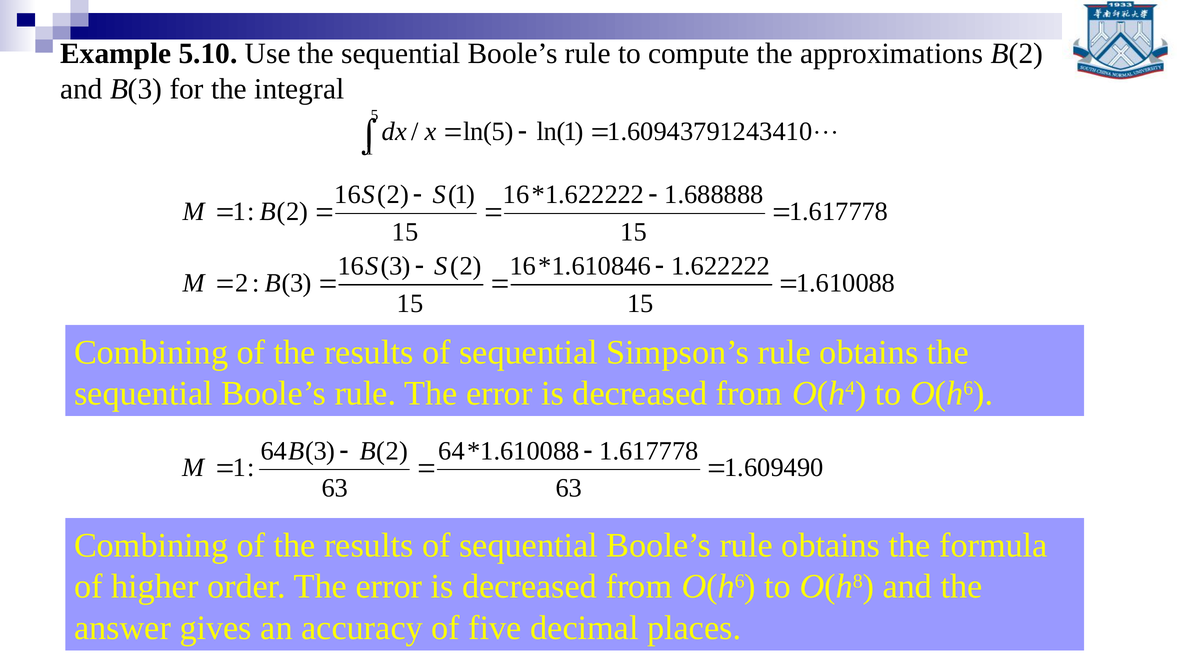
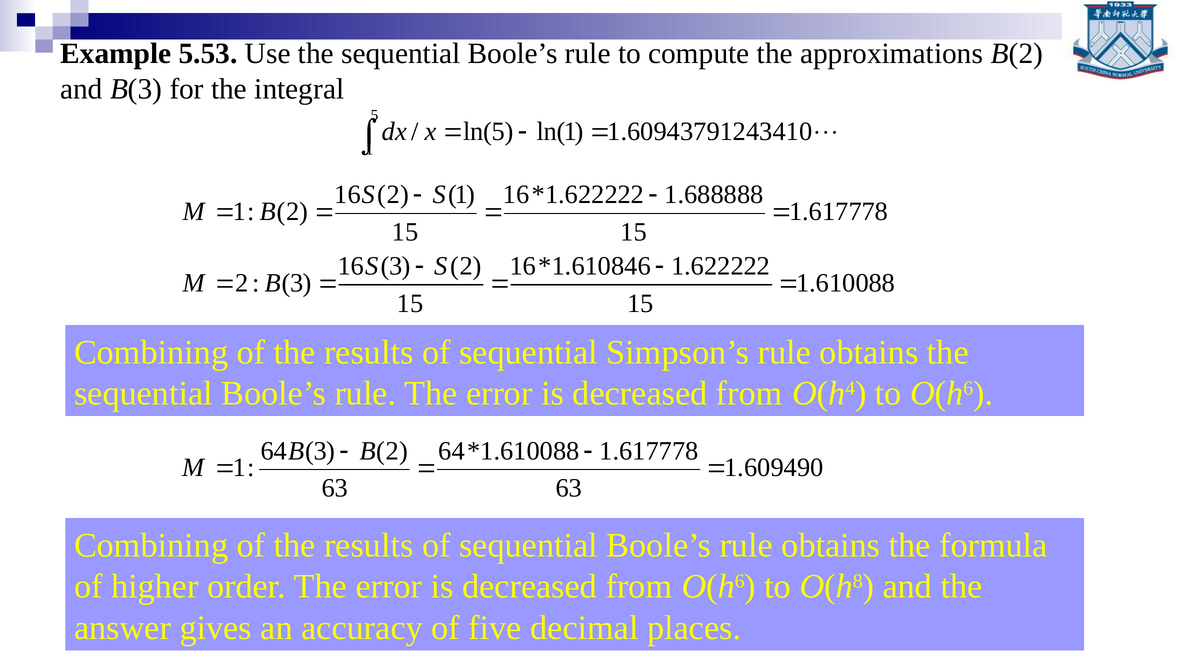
5.10: 5.10 -> 5.53 (208, 54)
